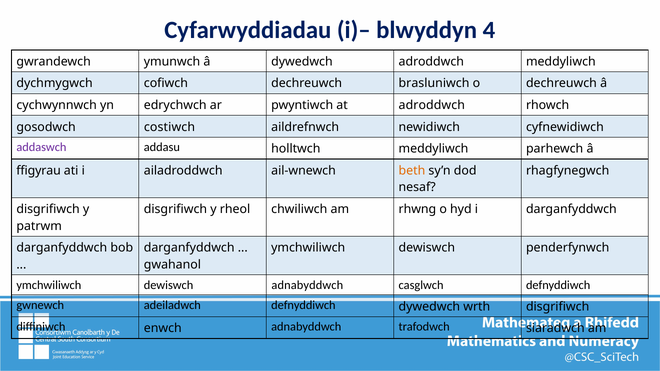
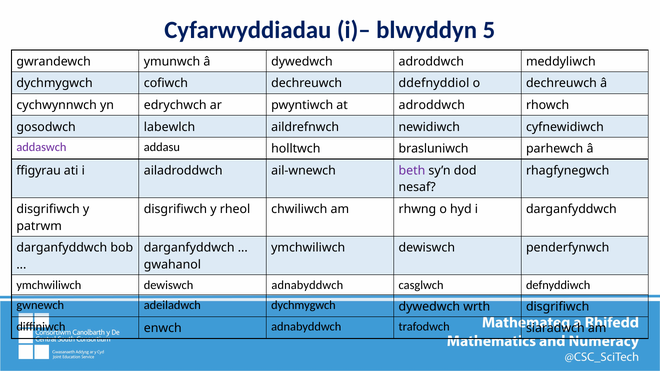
4: 4 -> 5 (489, 30)
brasluniwch: brasluniwch -> ddefnyddiol (434, 83)
costiwch: costiwch -> labewlch (170, 127)
holltwch meddyliwch: meddyliwch -> brasluniwch (434, 149)
beth colour: orange -> purple (412, 171)
adeiladwch defnyddiwch: defnyddiwch -> dychmygwch (303, 305)
